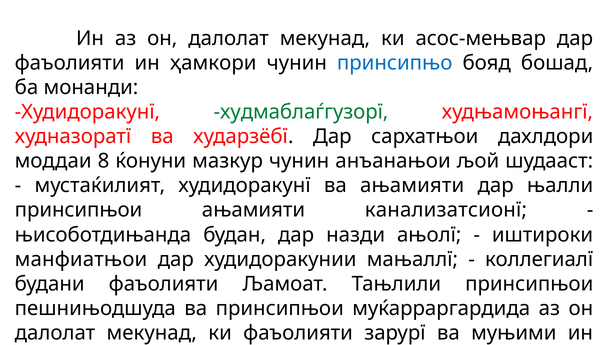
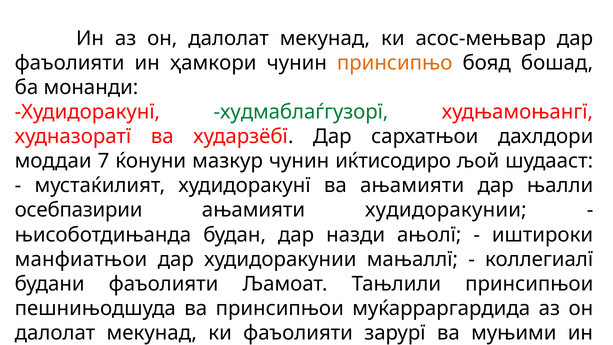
принсипњо colour: blue -> orange (395, 63)
8: 8 -> 7 (103, 161)
анъанањои: анъанањои -> иќтисодиро (393, 161)
принсипњои: принсипњои -> осебпазирии (79, 210)
ањамияти канализатсионї: канализатсионї -> худидоракунии (446, 210)
